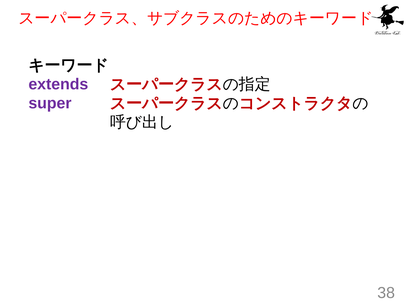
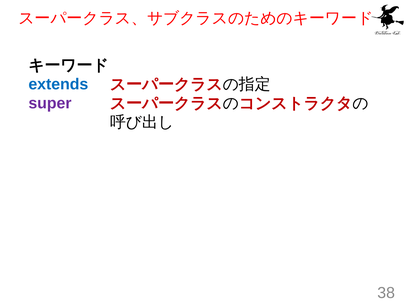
extends colour: purple -> blue (58, 84)
